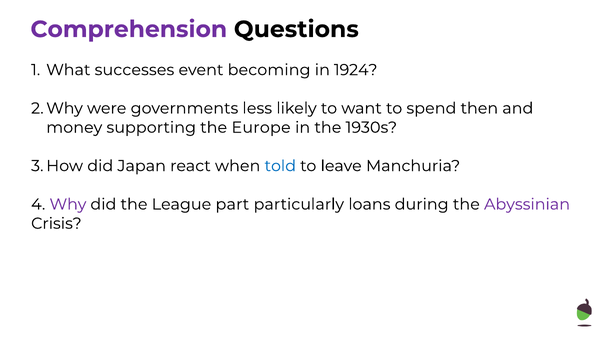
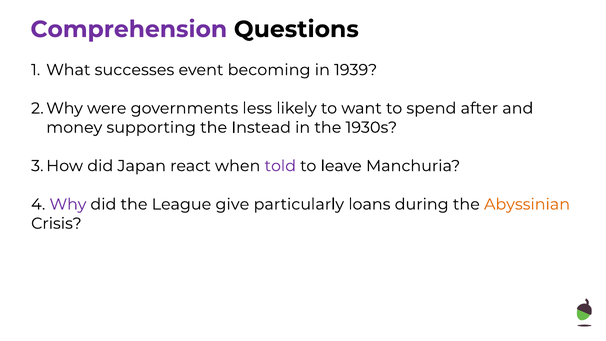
1924: 1924 -> 1939 (356, 70)
then: then -> after (479, 108)
Europe: Europe -> Instead (261, 127)
told colour: blue -> purple (280, 166)
part: part -> give (232, 204)
Abyssinian colour: purple -> orange (527, 204)
